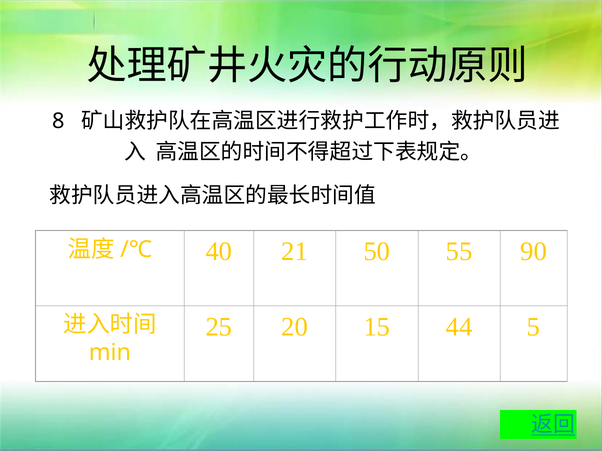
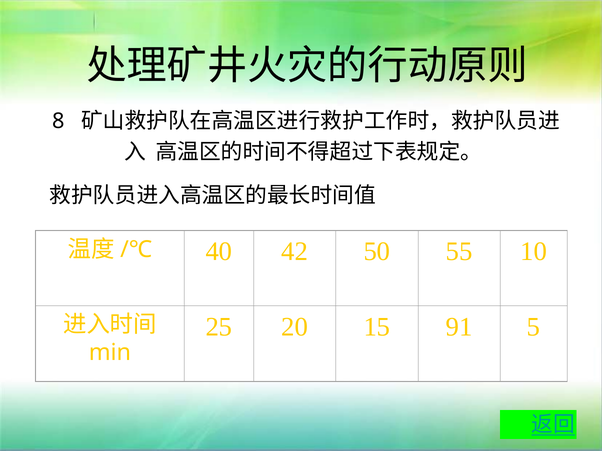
21: 21 -> 42 (295, 252)
90: 90 -> 10 (534, 252)
44: 44 -> 91 (459, 327)
